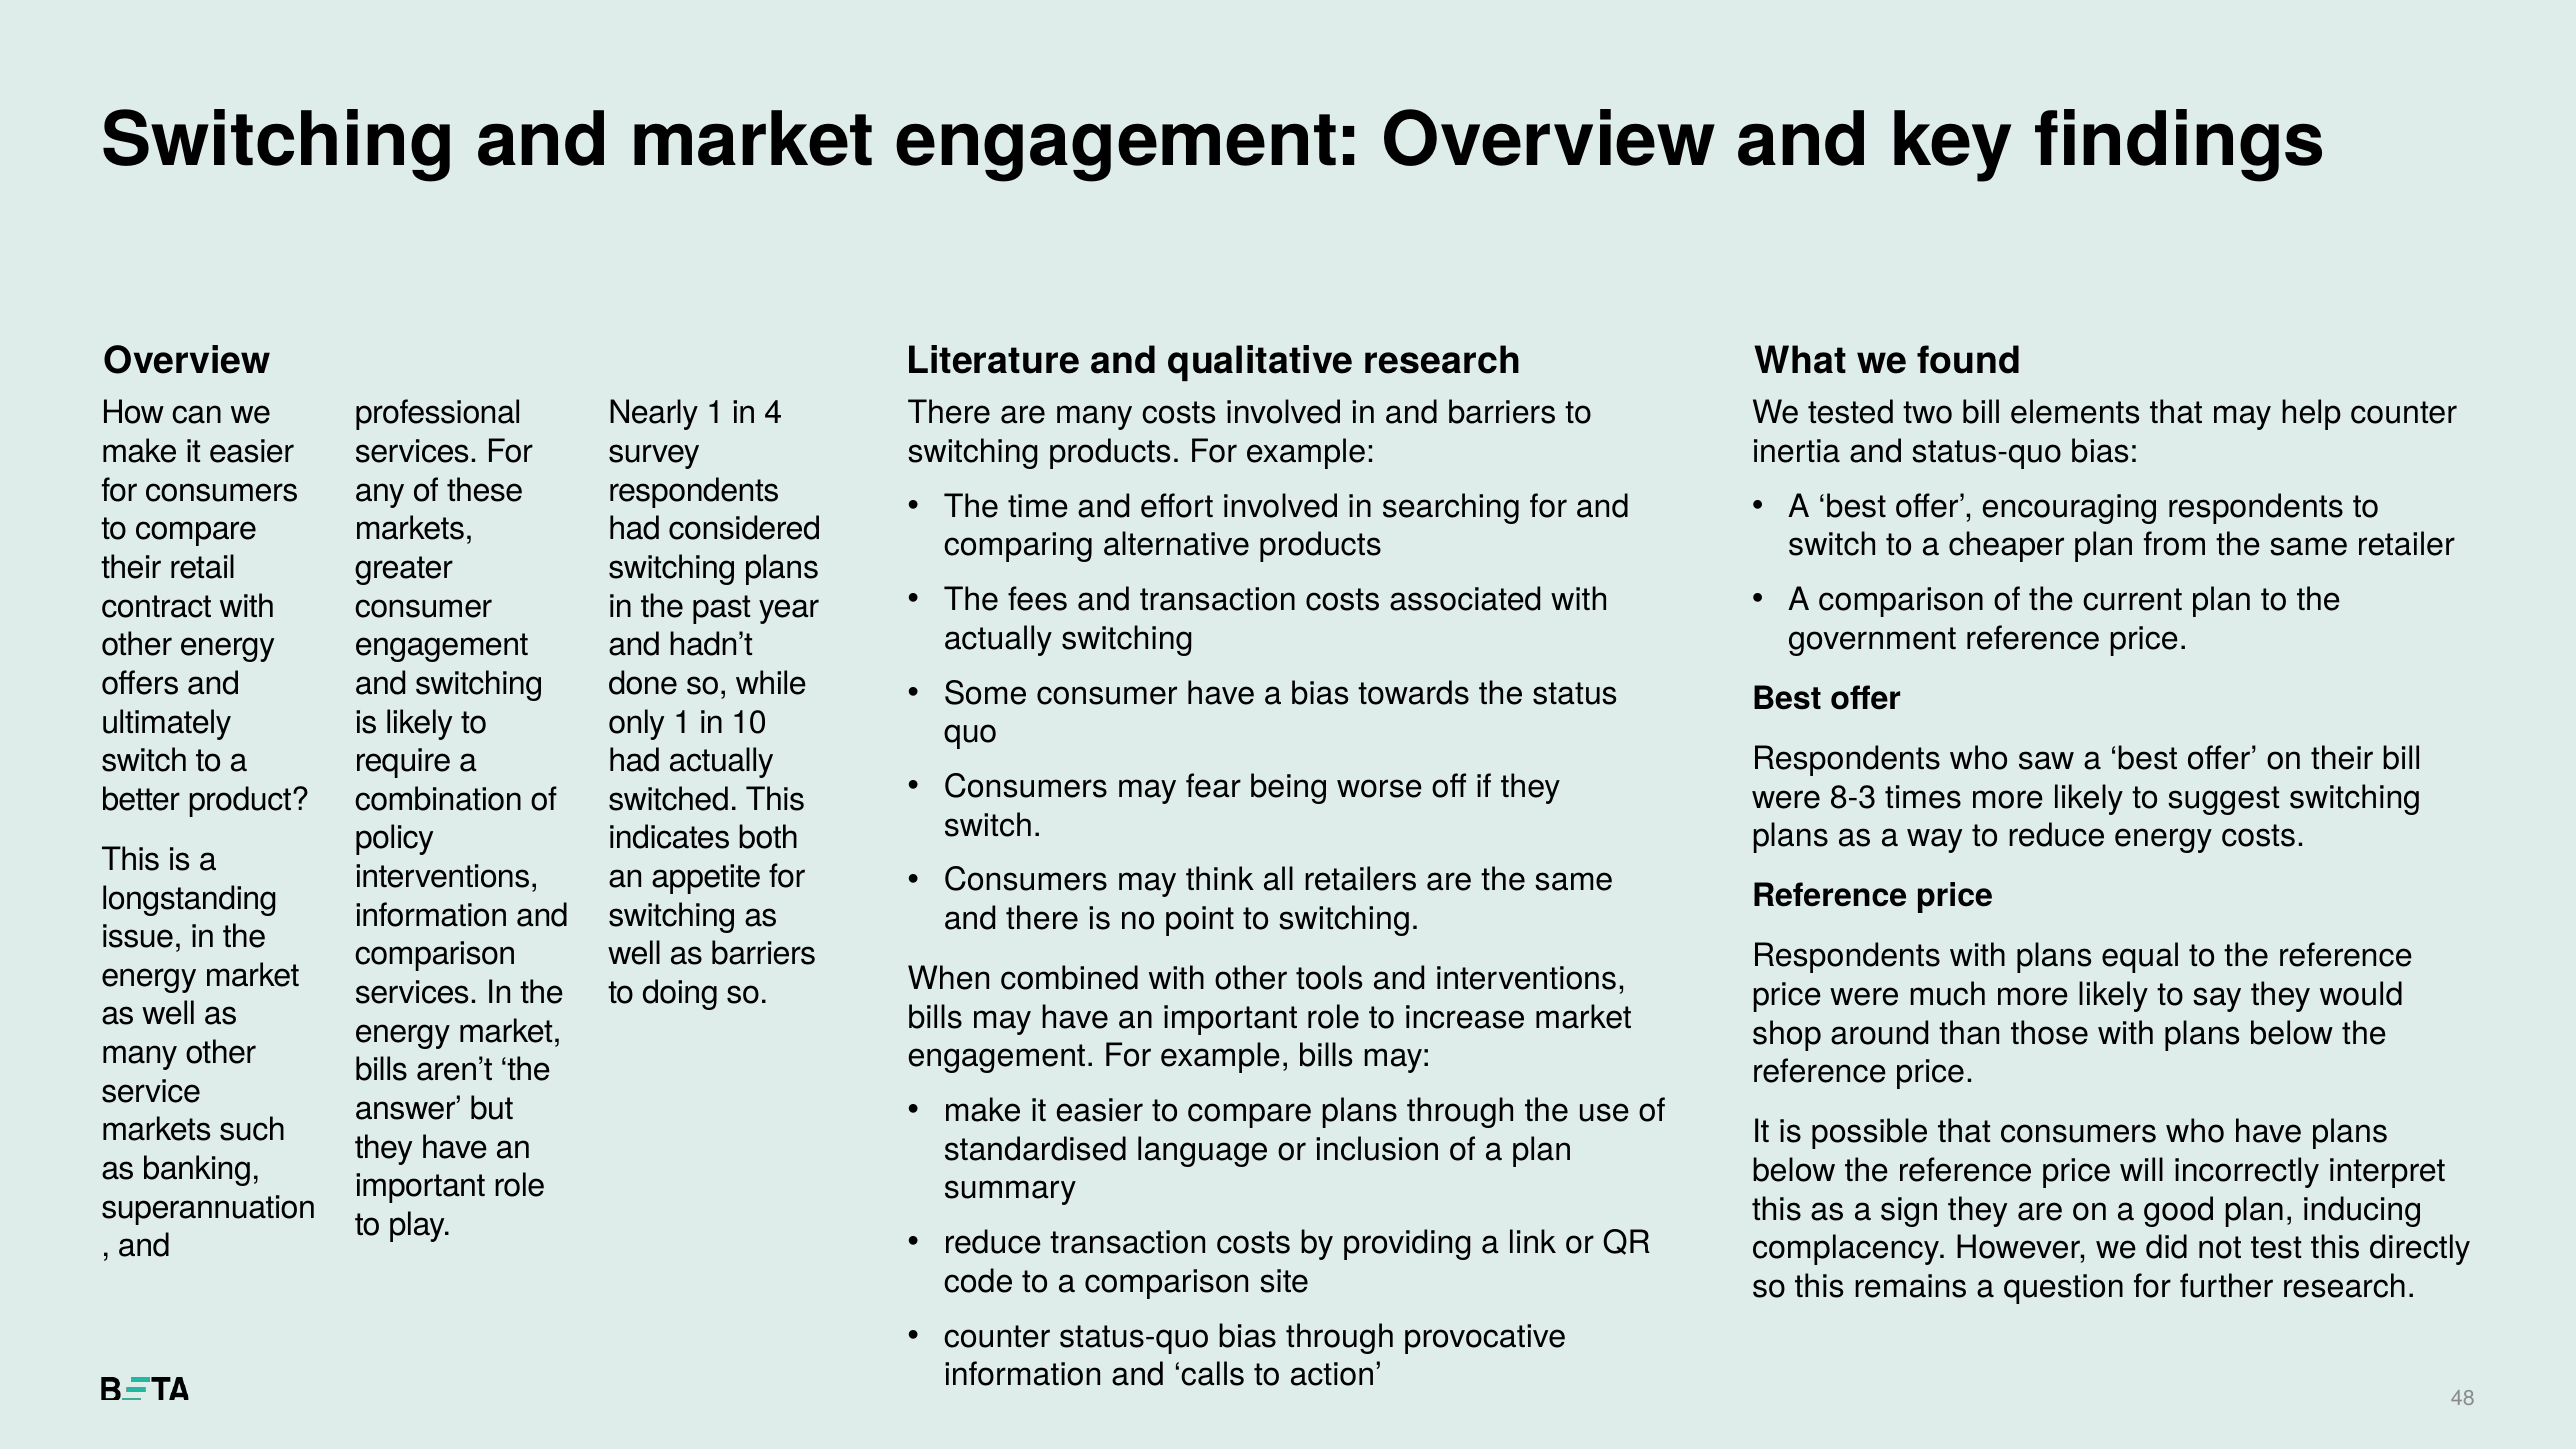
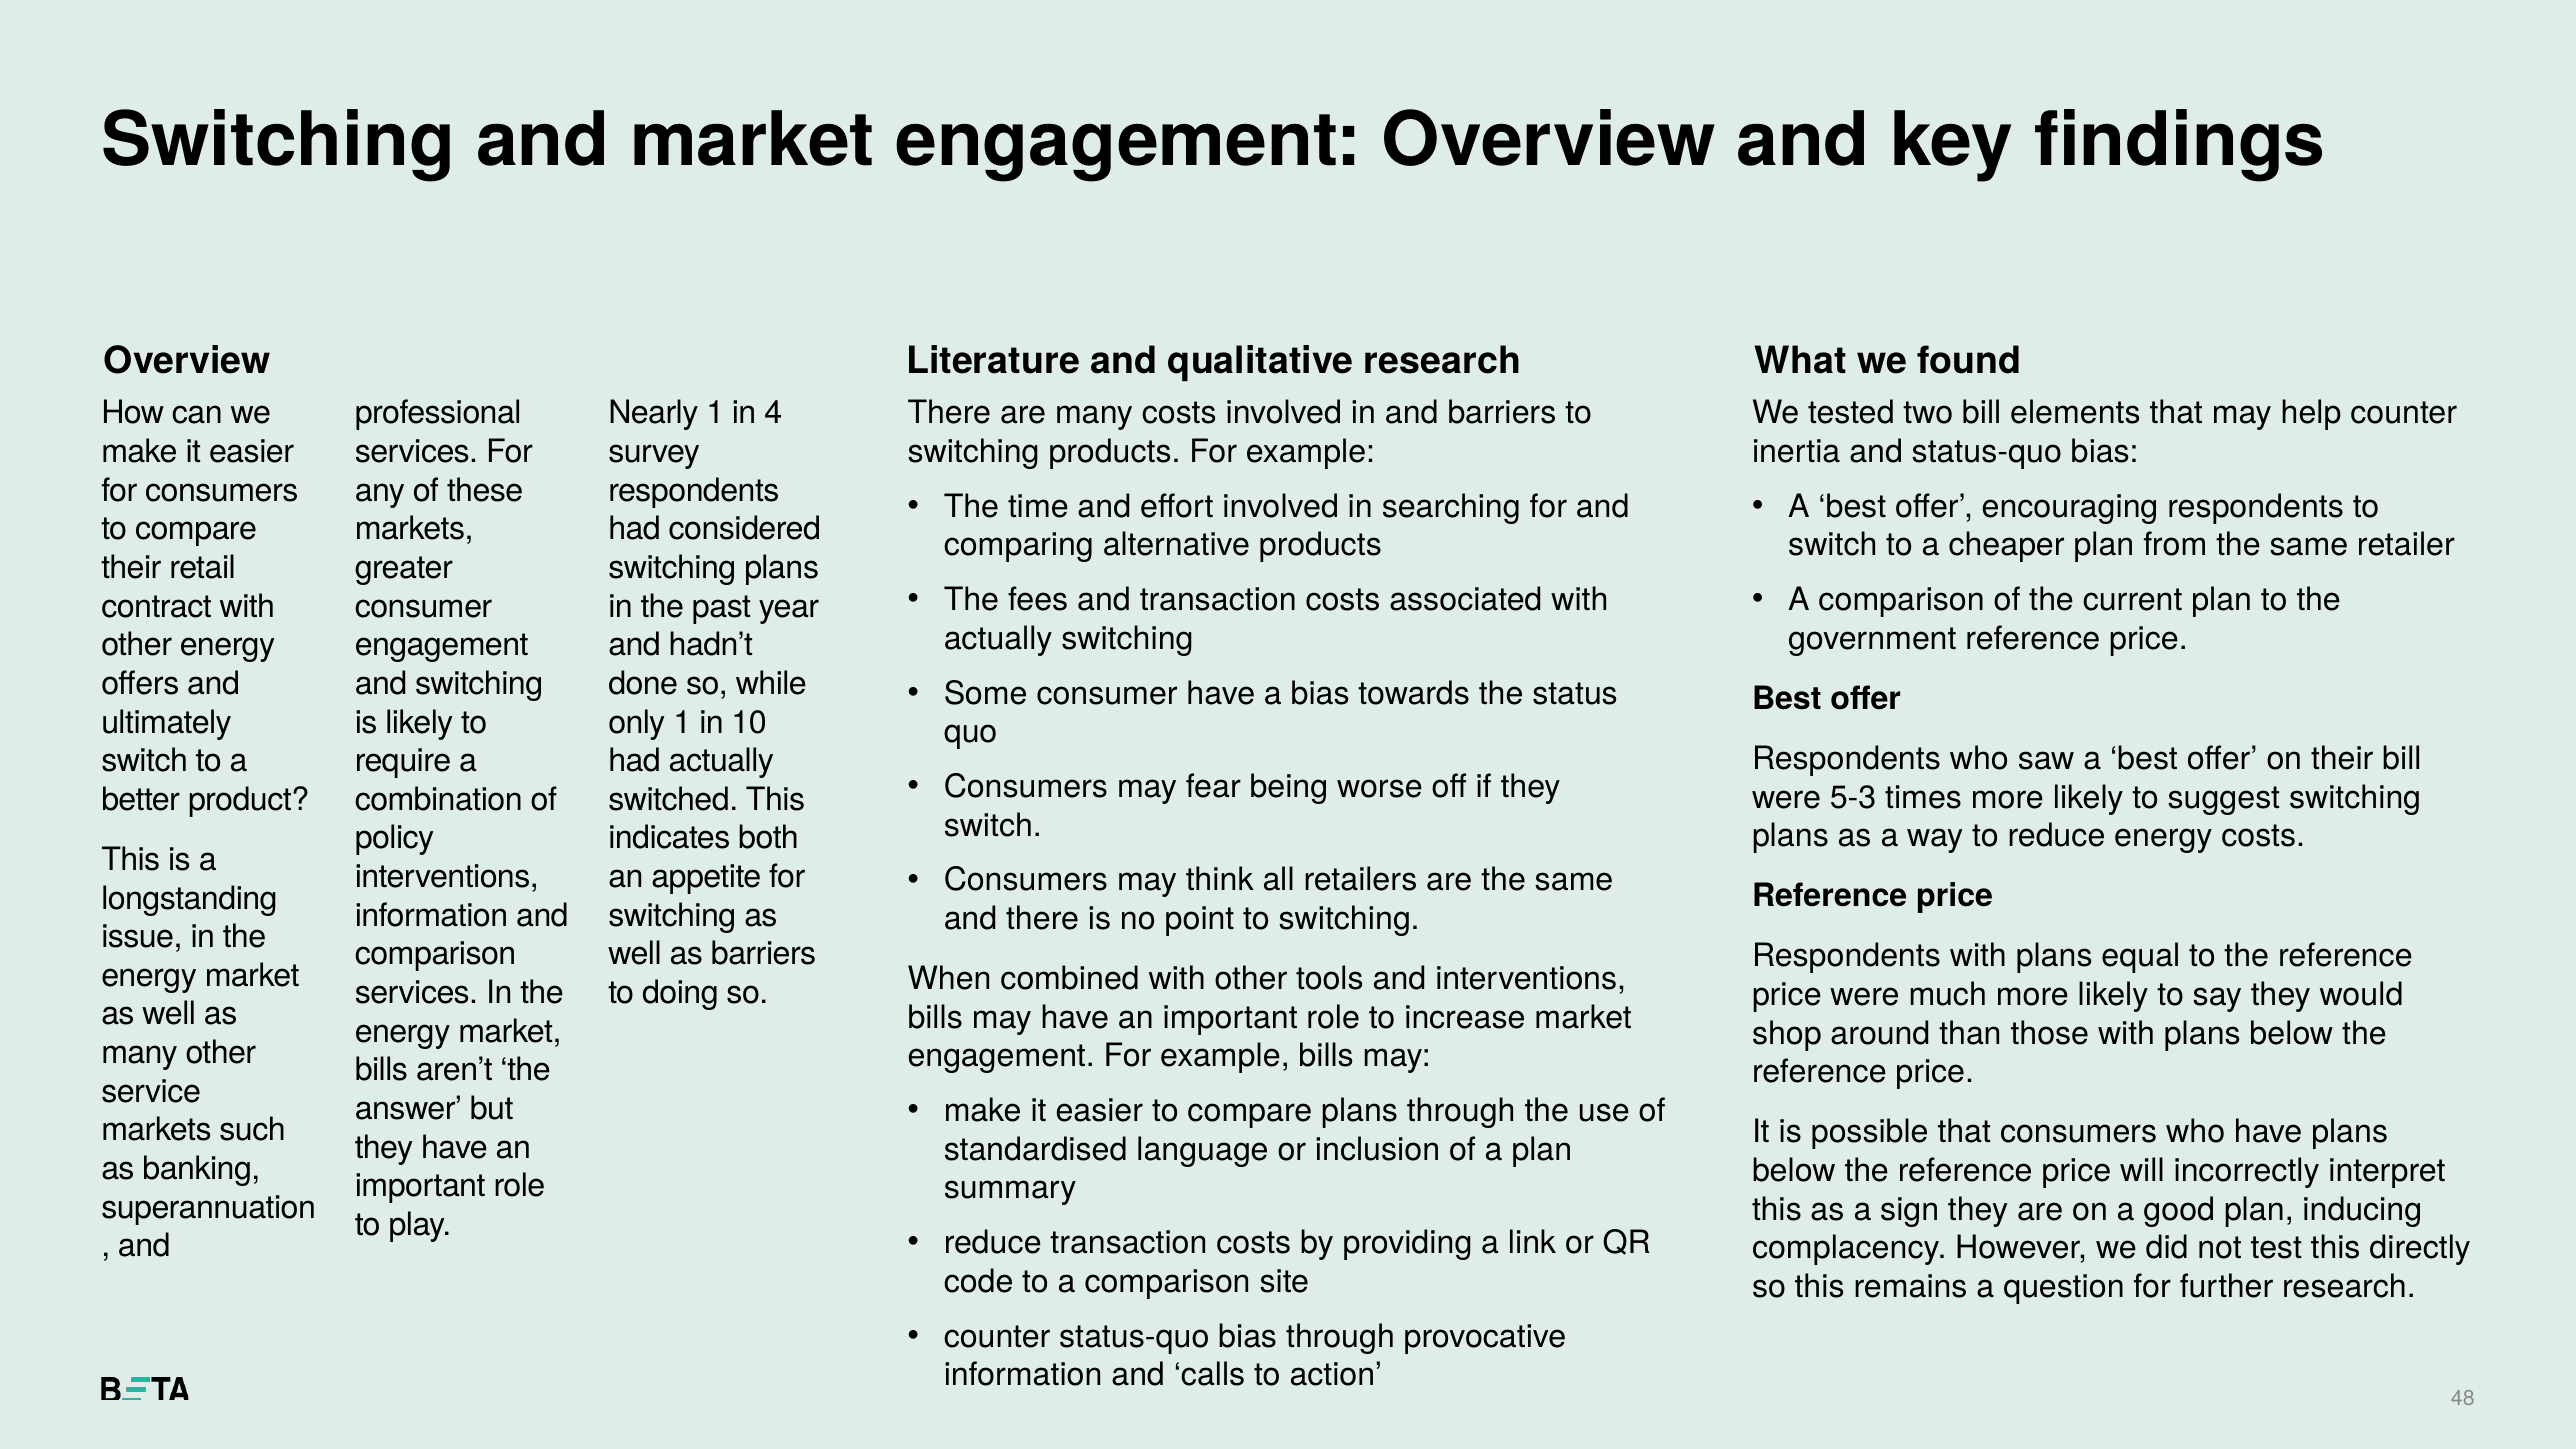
8-3: 8-3 -> 5-3 (1853, 797)
